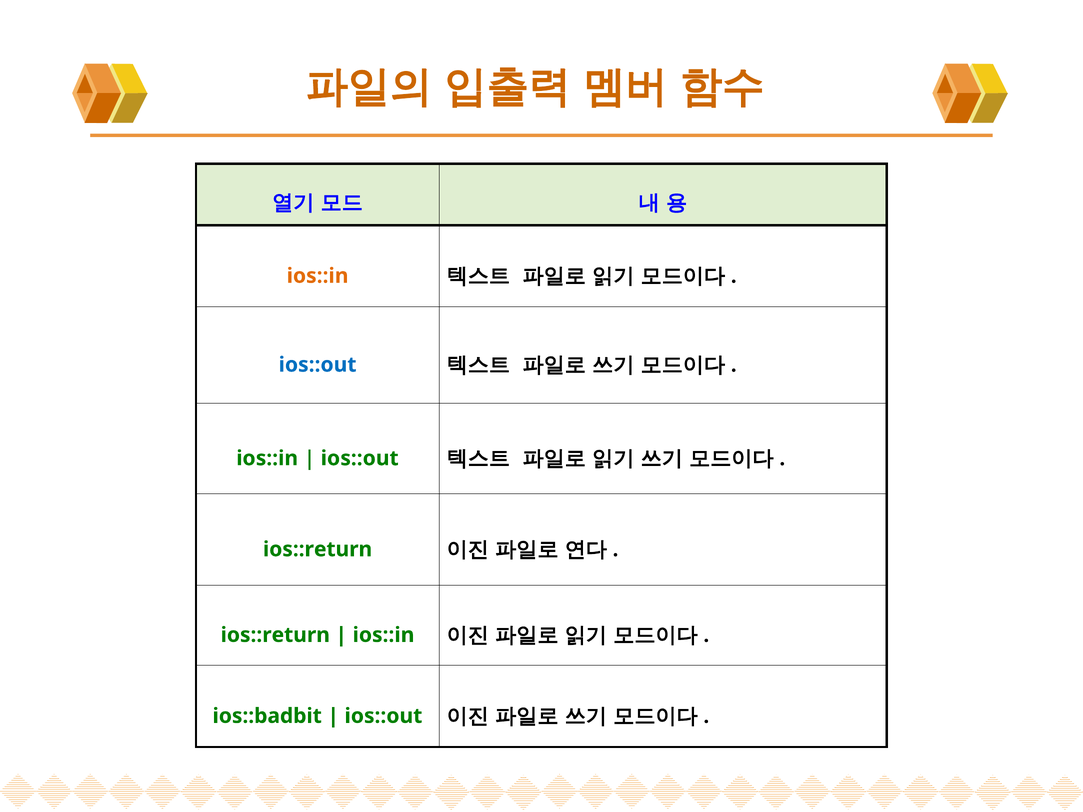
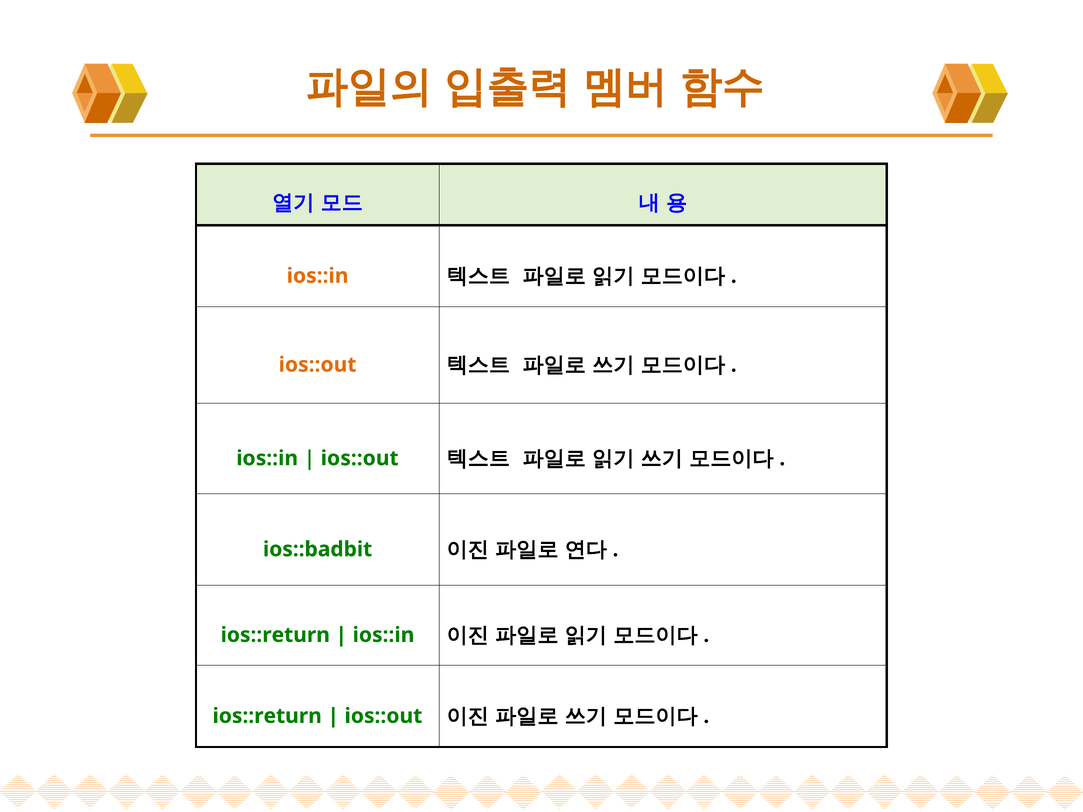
ios::out colour: blue -> orange (318, 365)
ios::return: ios::return -> ios::badbit (318, 549)
ios::badbit: ios::badbit -> ios::return (267, 716)
